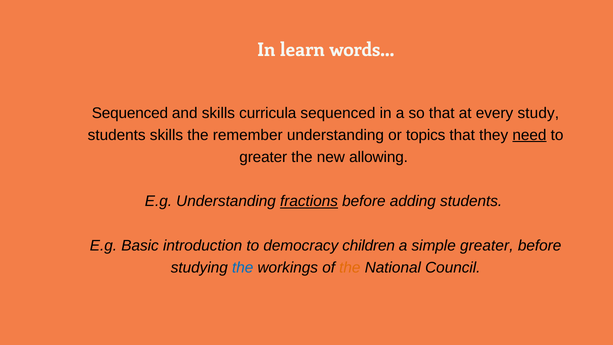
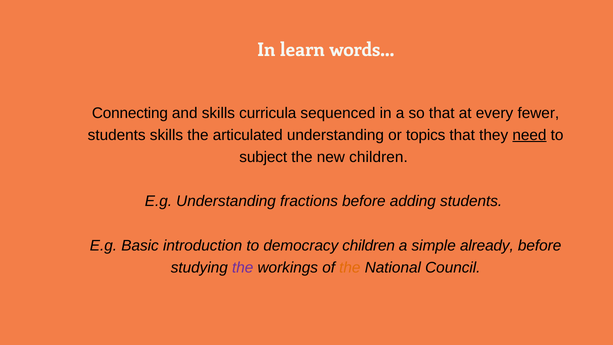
Sequenced: Sequenced -> Connecting (130, 113)
study: study -> fewer (538, 113)
remember: remember -> articulated (248, 135)
greater: greater -> subject (263, 157)
new allowing: allowing -> children (378, 157)
fractions underline: present -> none (309, 201)
simple greater: greater -> already (487, 245)
the colour: blue -> purple (243, 267)
